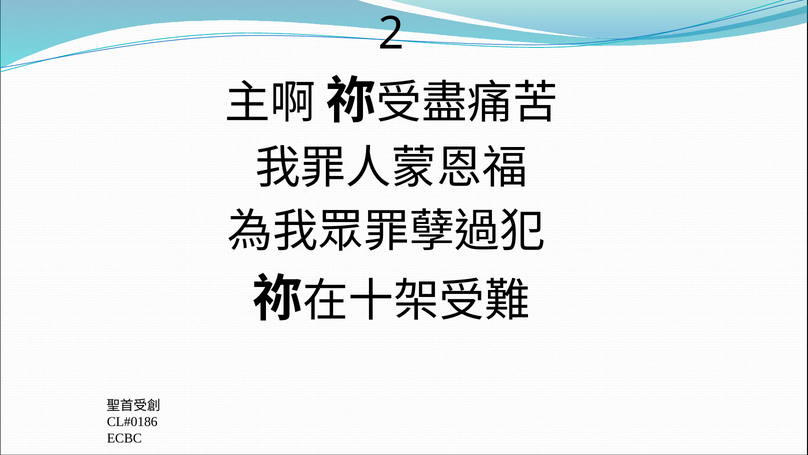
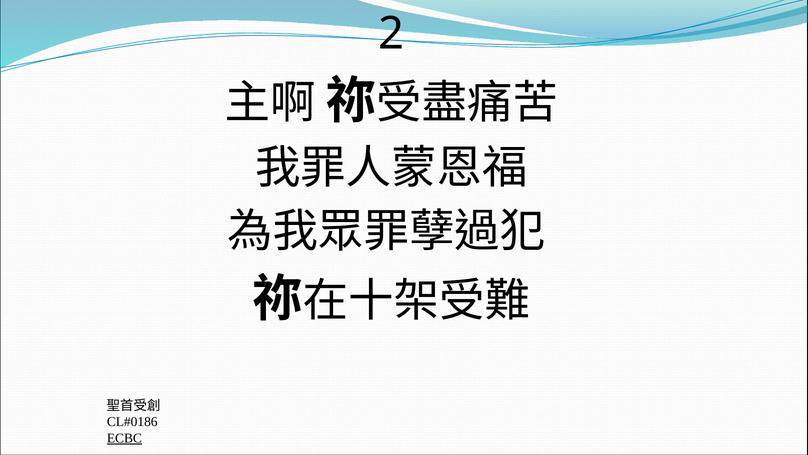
ECBC underline: none -> present (124, 438)
